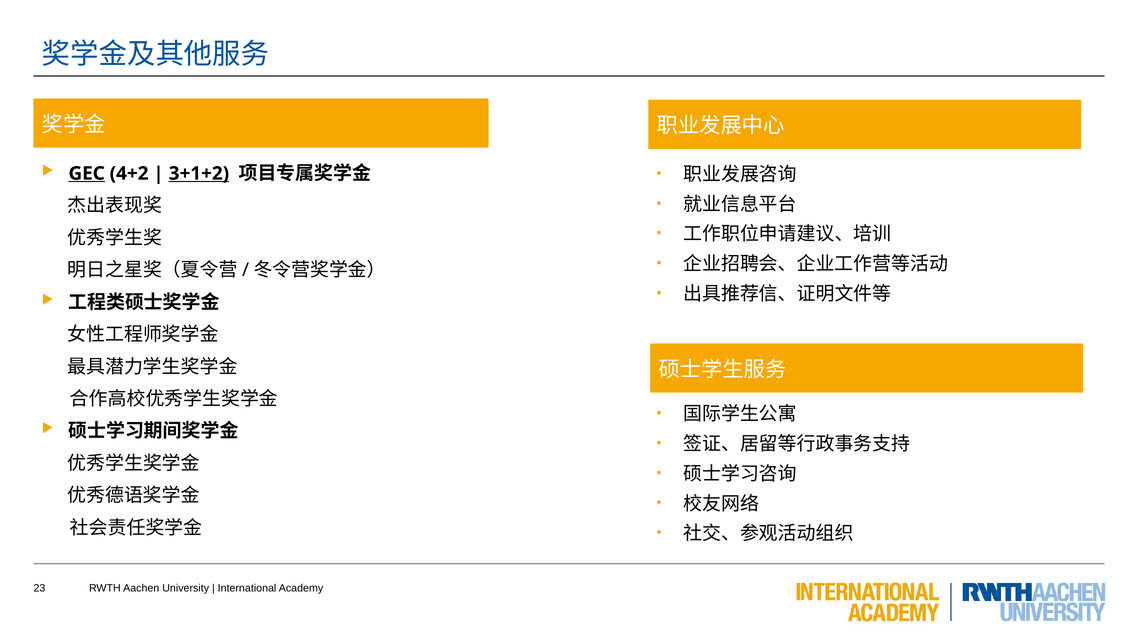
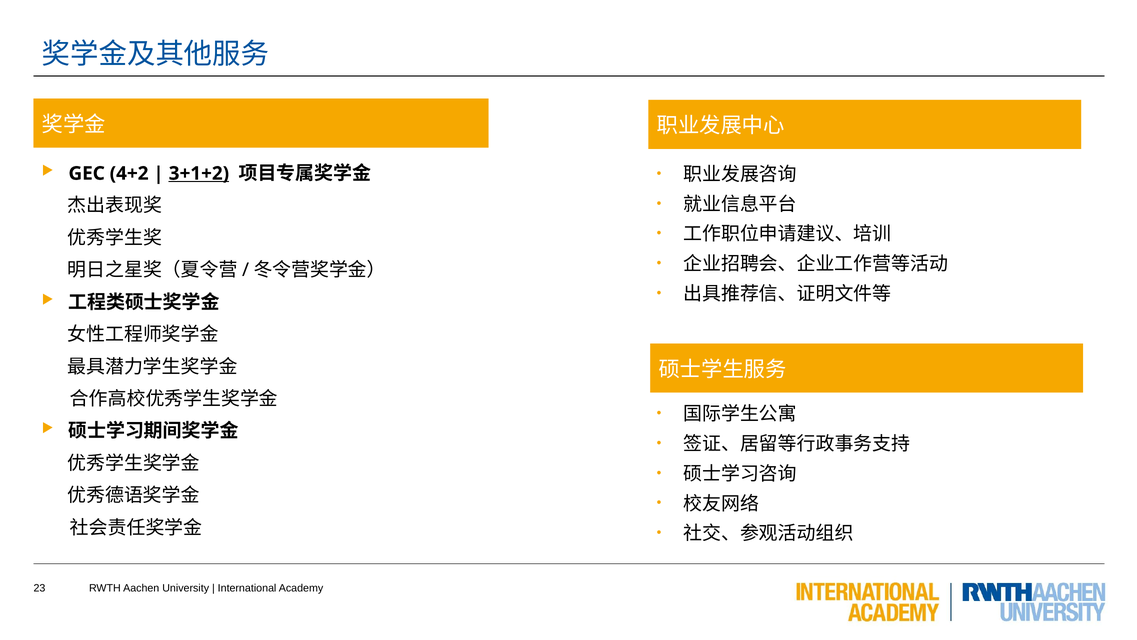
GEC underline: present -> none (87, 173)
